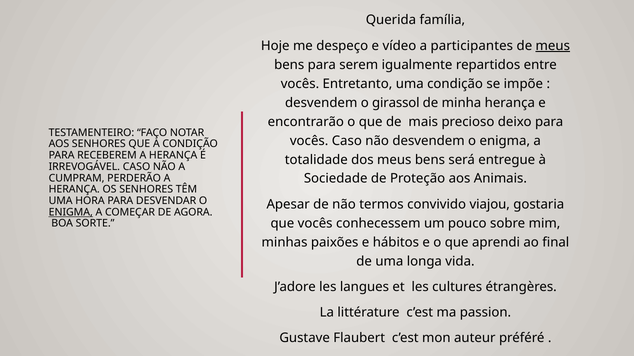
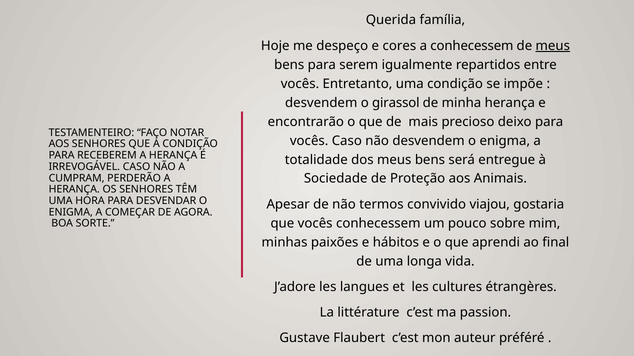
vídeo: vídeo -> cores (399, 46)
a participantes: participantes -> conhecessem (472, 46)
ENIGMA underline: present -> none (71, 212)
